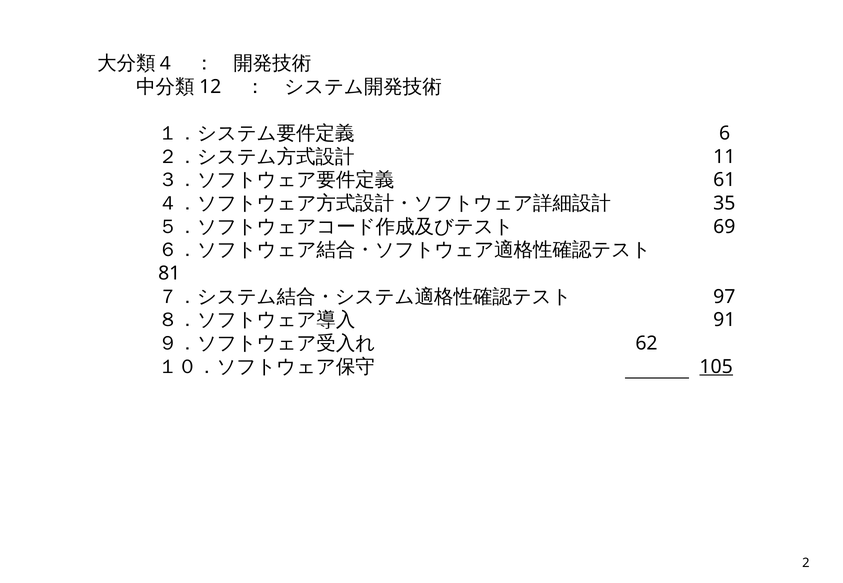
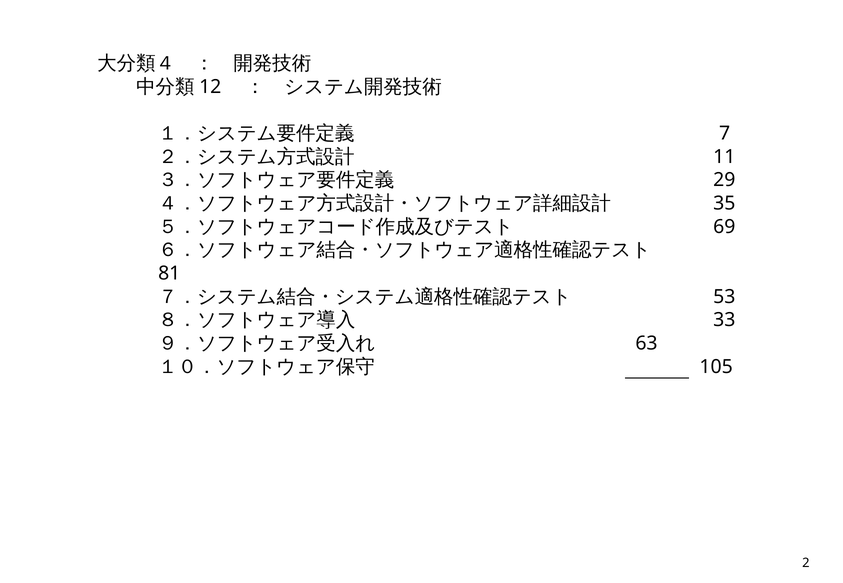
6: 6 -> 7 (725, 134)
61: 61 -> 29 (724, 180)
97: 97 -> 53 (724, 297)
91: 91 -> 33 (724, 320)
62: 62 -> 63 (647, 344)
105 underline: present -> none (716, 367)
